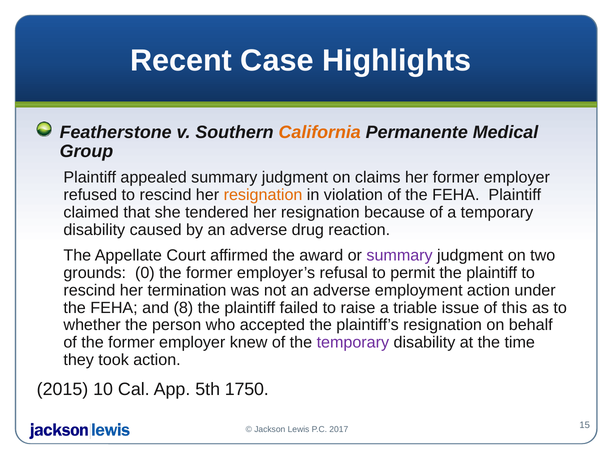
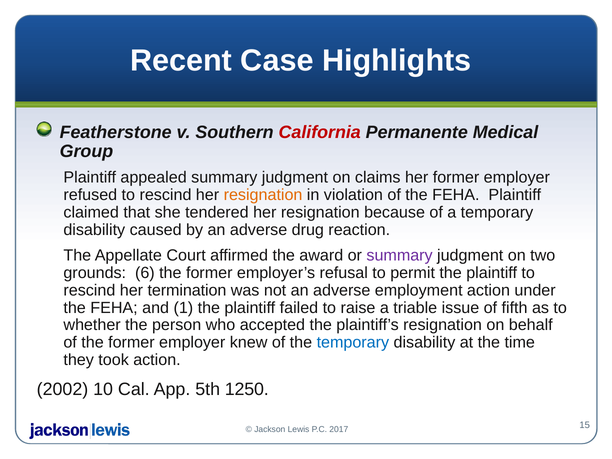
California colour: orange -> red (320, 132)
0: 0 -> 6 (145, 273)
8: 8 -> 1 (183, 308)
this: this -> fifth (515, 308)
temporary colour: purple -> blue (353, 343)
2015: 2015 -> 2002 (62, 389)
1750: 1750 -> 1250 (247, 389)
